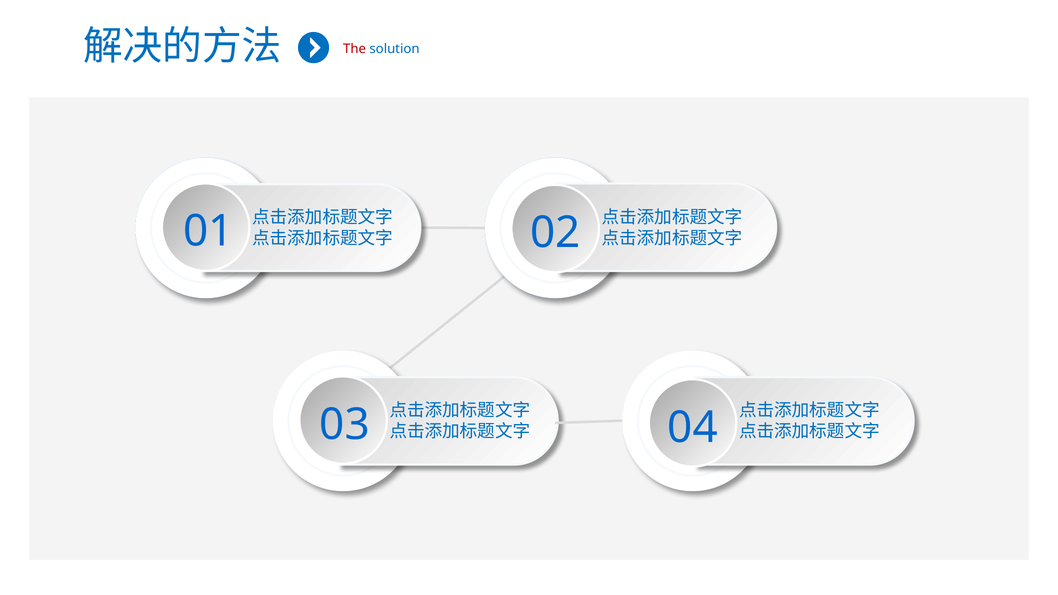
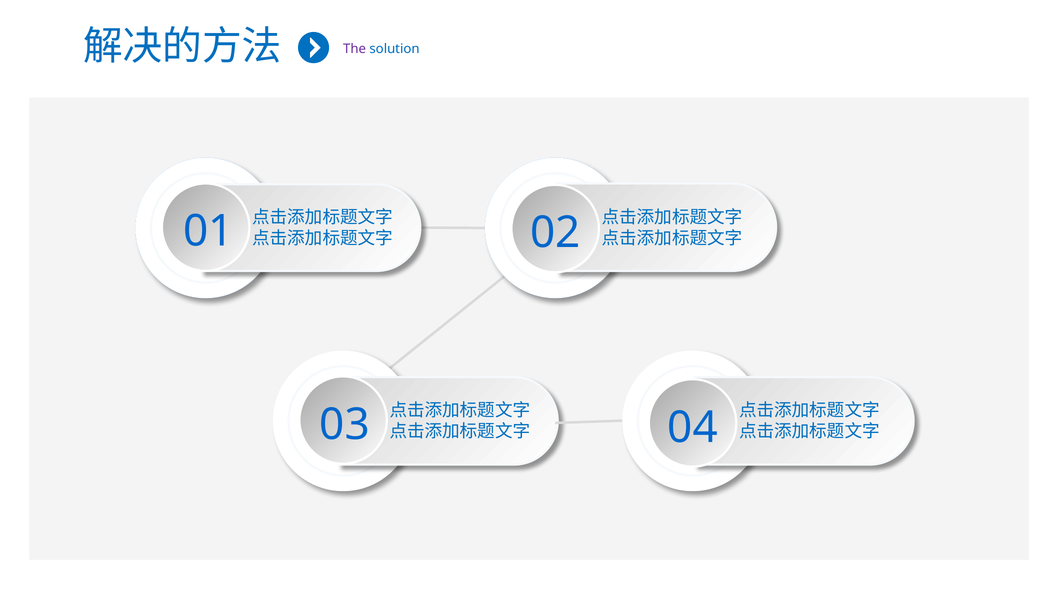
The colour: red -> purple (355, 49)
